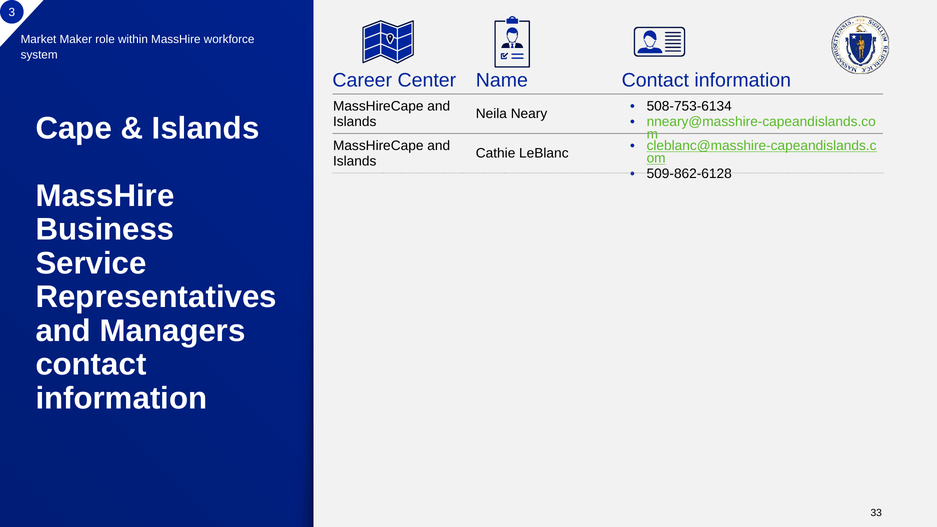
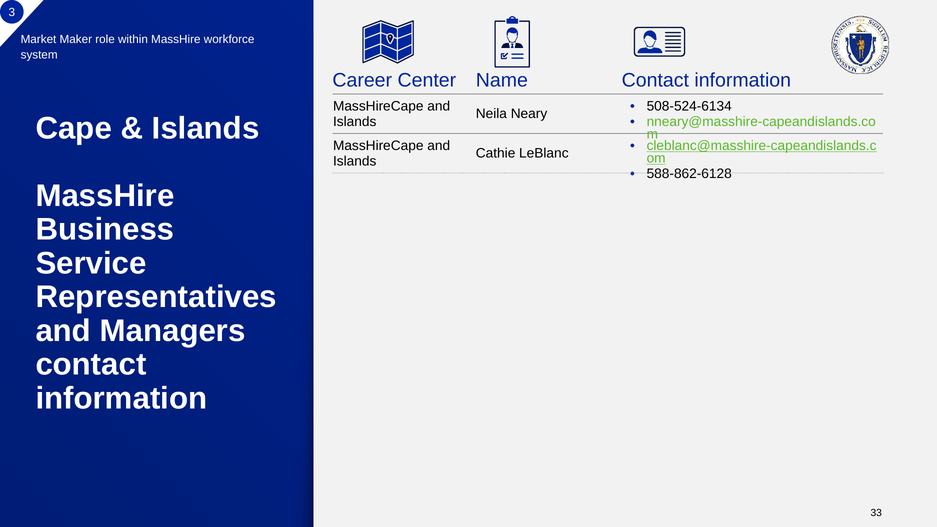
508-753-6134: 508-753-6134 -> 508-524-6134 (689, 106)
509-862-6128: 509-862-6128 -> 588-862-6128 (689, 174)
